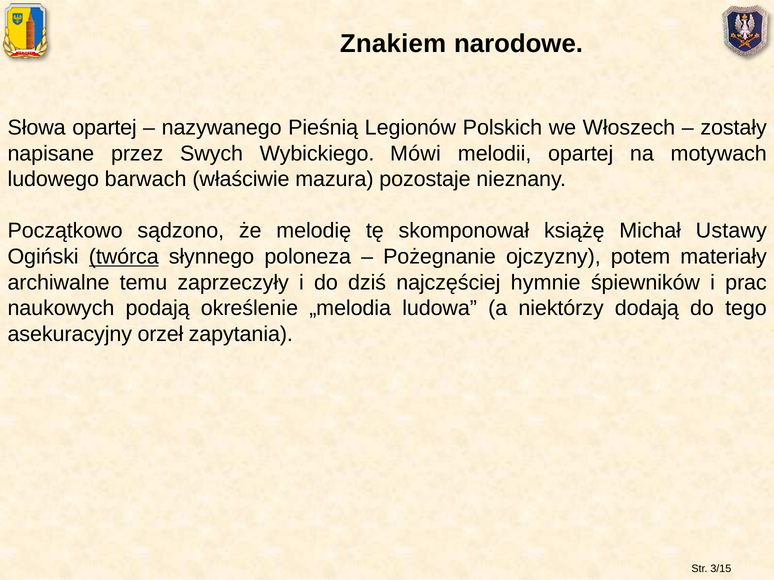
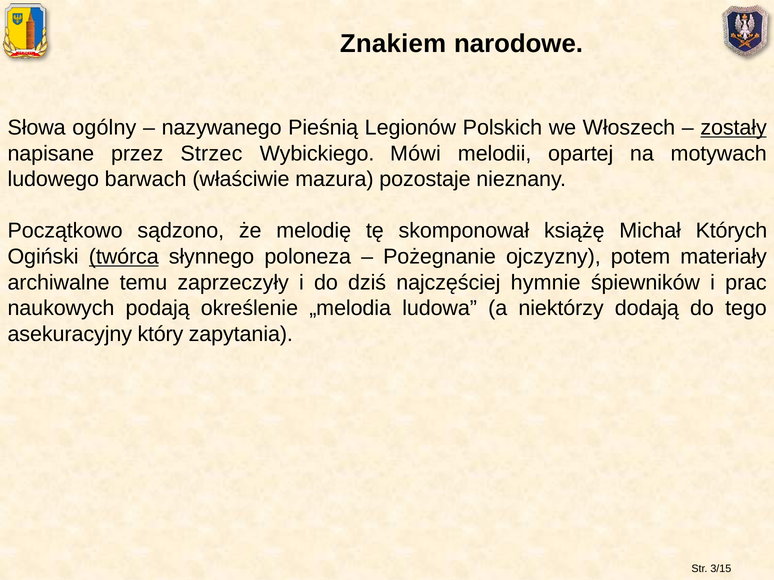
Słowa opartej: opartej -> ogólny (104, 128)
zostały underline: none -> present (734, 128)
Swych: Swych -> Strzec (211, 154)
Ustawy: Ustawy -> Których (731, 231)
orzeł: orzeł -> który (160, 334)
